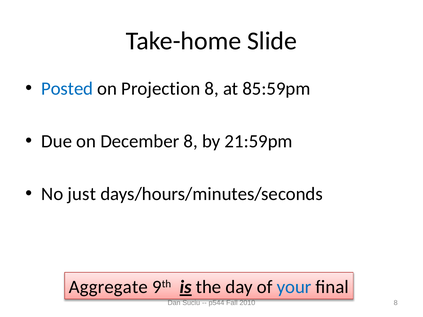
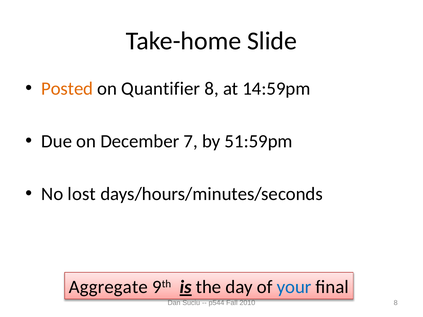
Posted colour: blue -> orange (67, 89)
Projection: Projection -> Quantifier (161, 89)
85:59pm: 85:59pm -> 14:59pm (276, 89)
December 8: 8 -> 7 (191, 141)
21:59pm: 21:59pm -> 51:59pm (259, 141)
just: just -> lost (82, 194)
